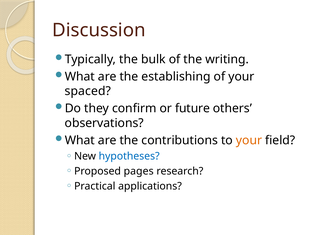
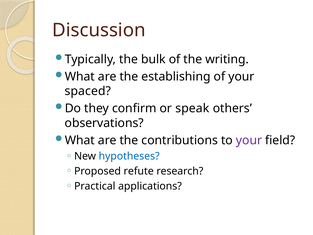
future: future -> speak (192, 108)
your colour: orange -> purple (249, 140)
pages: pages -> refute (139, 171)
